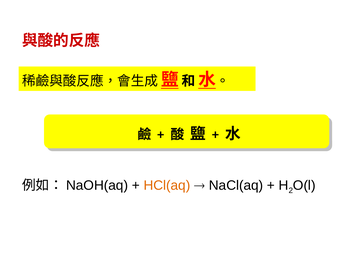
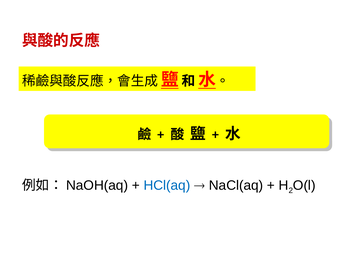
HCl(aq colour: orange -> blue (167, 186)
